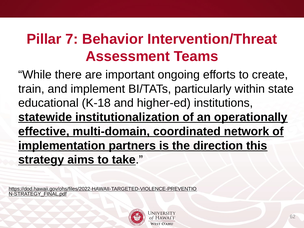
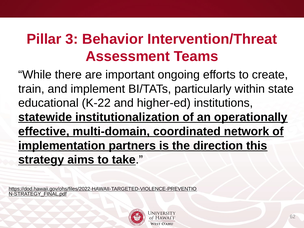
7: 7 -> 3 (72, 39)
K-18: K-18 -> K-22 (96, 103)
